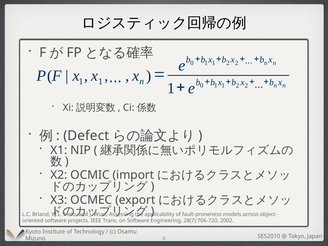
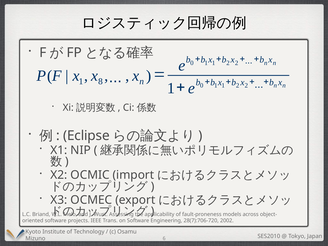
1: 1 -> 8 (100, 81)
Defect: Defect -> Eclipse (86, 136)
